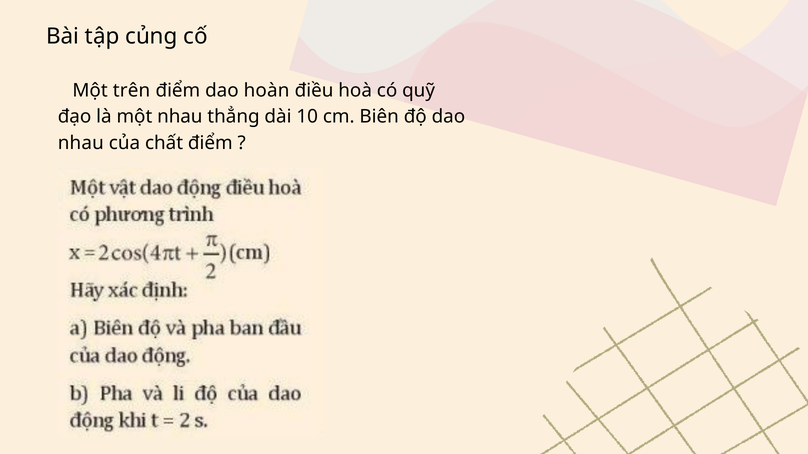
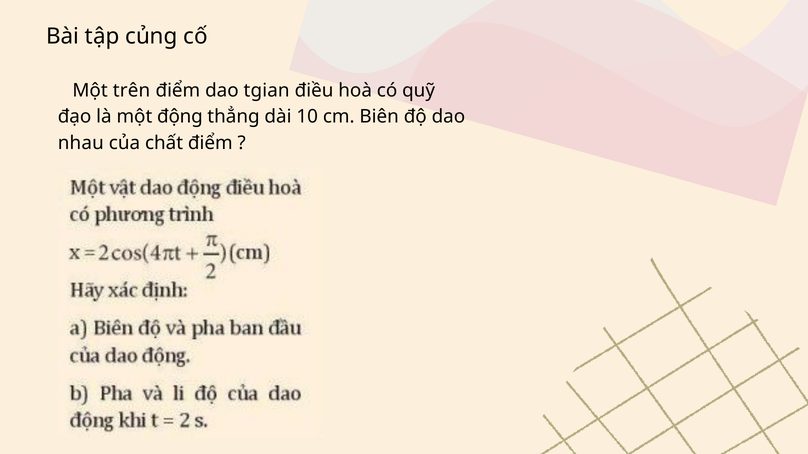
hoàn: hoàn -> tgian (267, 90)
một nhau: nhau -> động (180, 117)
